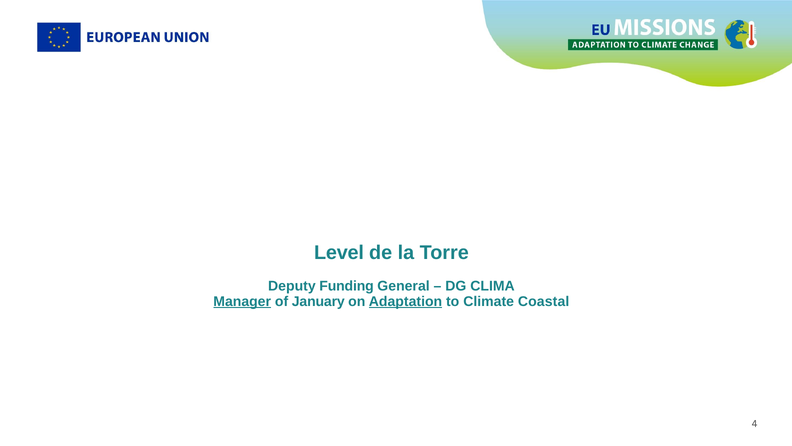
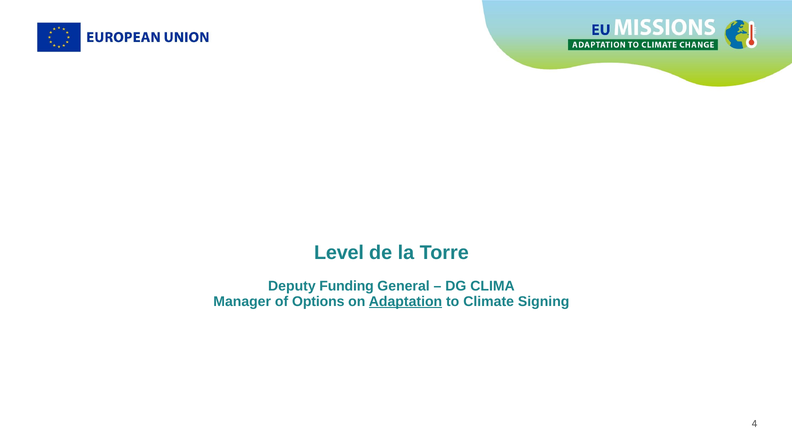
Manager underline: present -> none (242, 301)
January: January -> Options (318, 301)
Coastal: Coastal -> Signing (544, 301)
